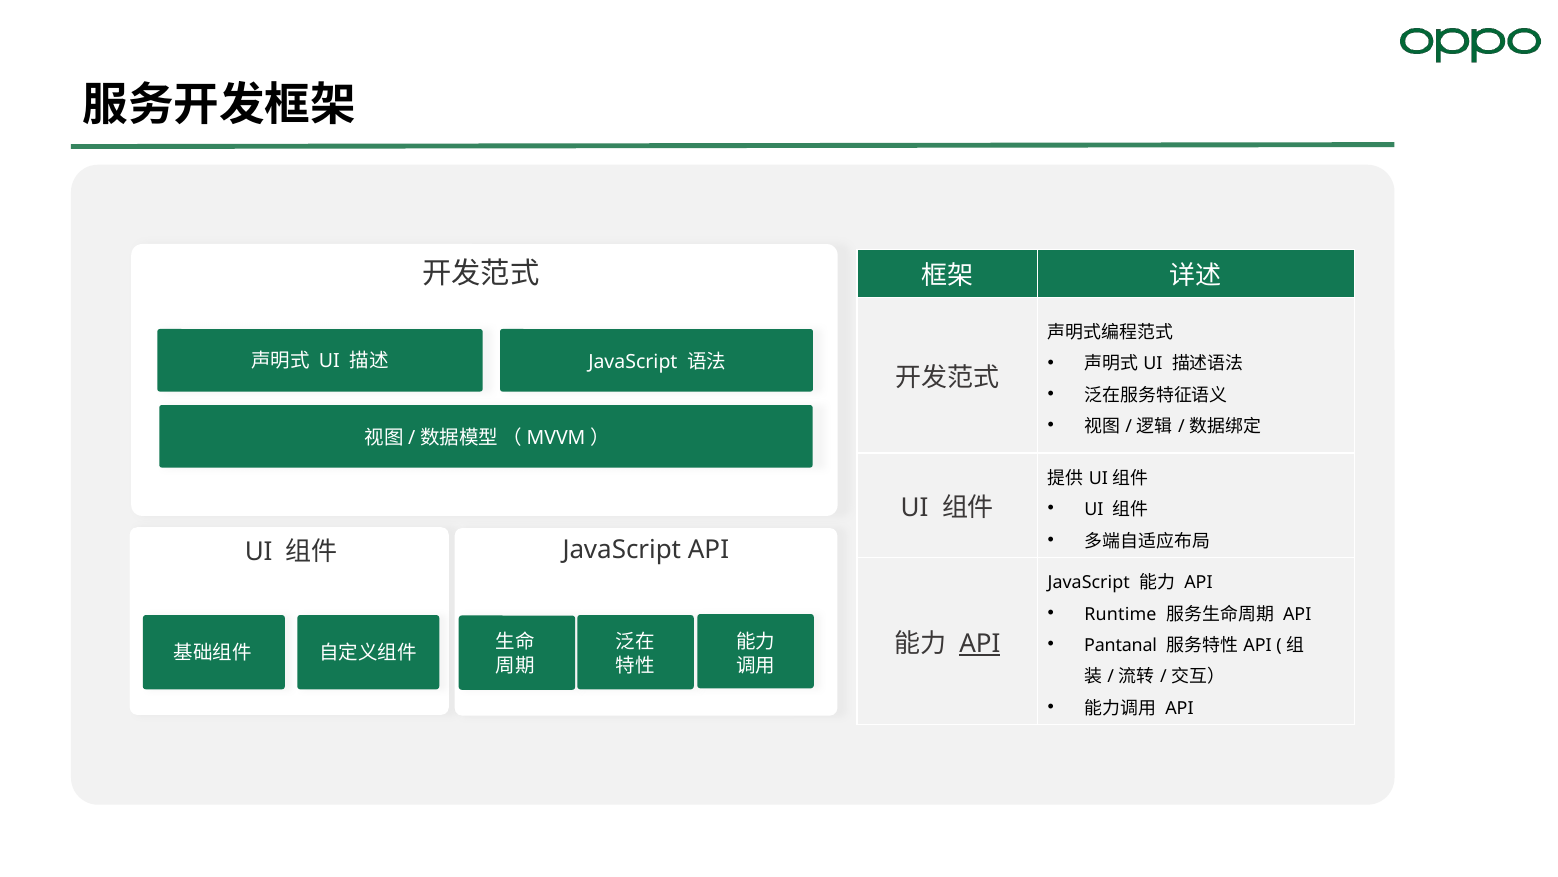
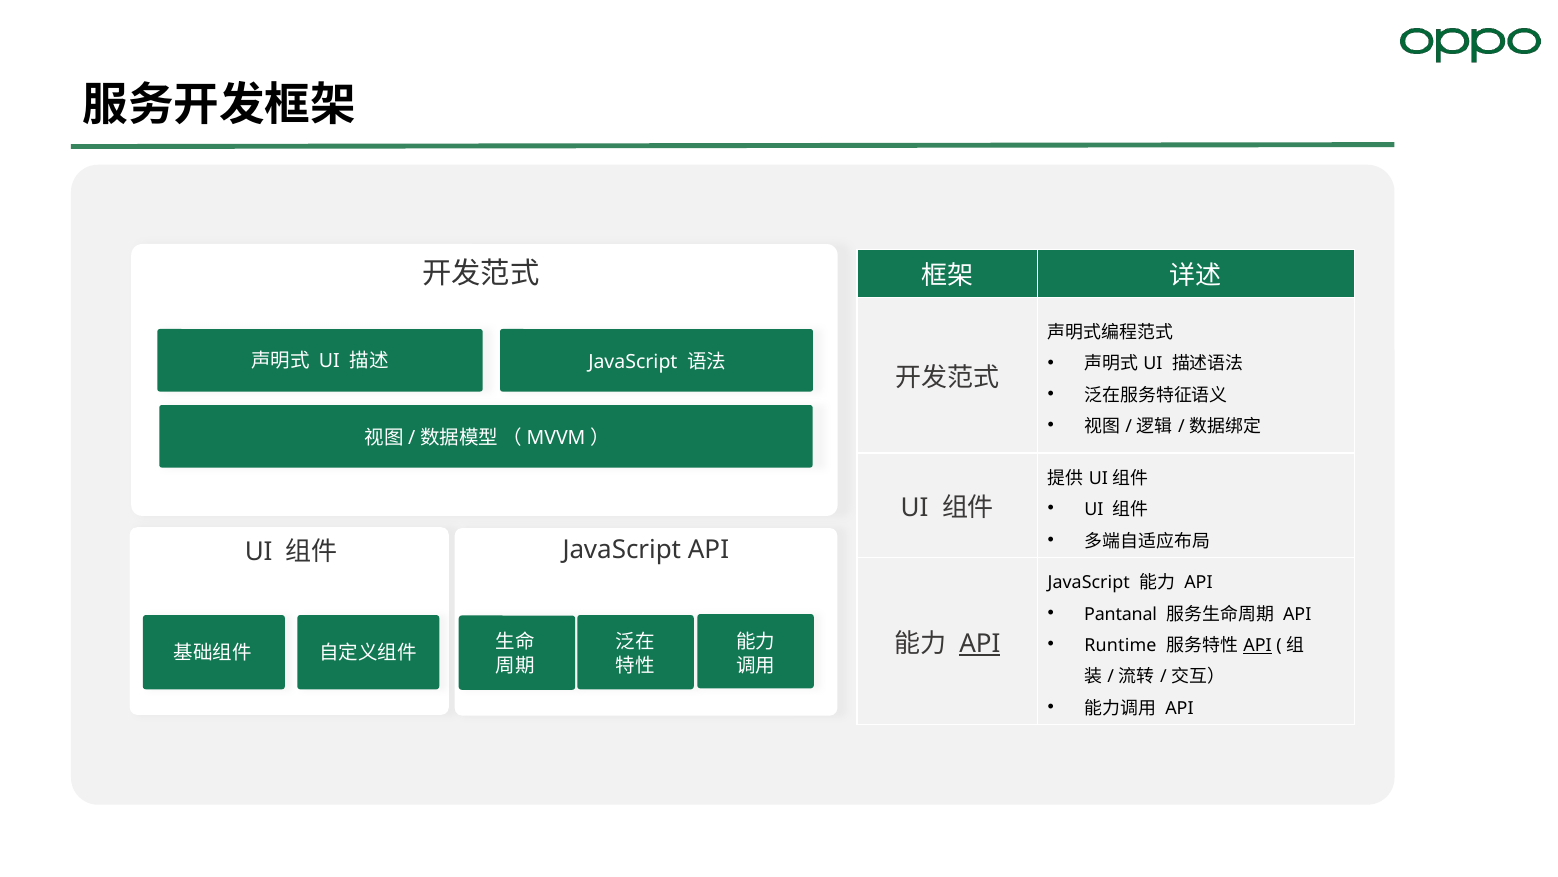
Runtime: Runtime -> Pantanal (1121, 614)
Pantanal: Pantanal -> Runtime (1120, 645)
API underline: none -> present (1258, 645)
